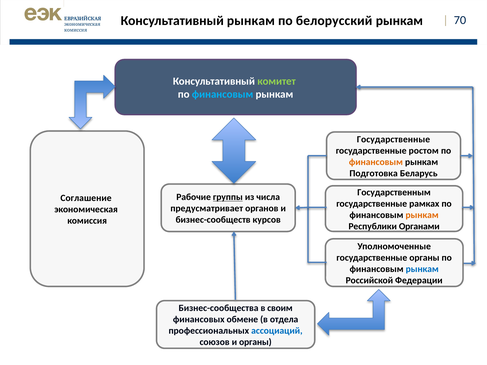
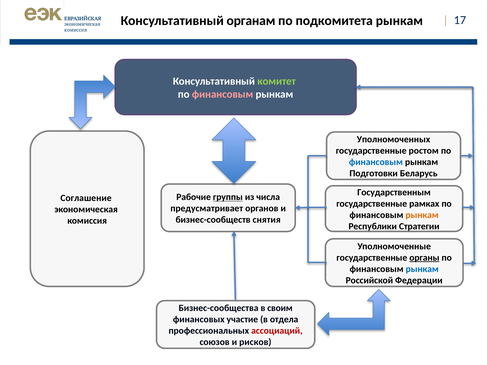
70: 70 -> 17 (460, 20)
Консультативный рынкам: рынкам -> органам (251, 21)
белорусский: белорусский -> подкомитета (334, 21)
финансовым colour: light blue -> pink (223, 94)
Государственные: Государственные -> Уполномоченных (393, 139)
финансовым colour: orange -> blue (376, 162)
Подготовка: Подготовка -> Подготовки (374, 174)
курсов: курсов -> снятия (267, 220)
Органами: Органами -> Стратегии (419, 226)
органы underline: none -> present (424, 258)
обмене: обмене -> участие (242, 320)
ассоциаций colour: blue -> red (277, 331)
и органы: органы -> рисков (255, 342)
